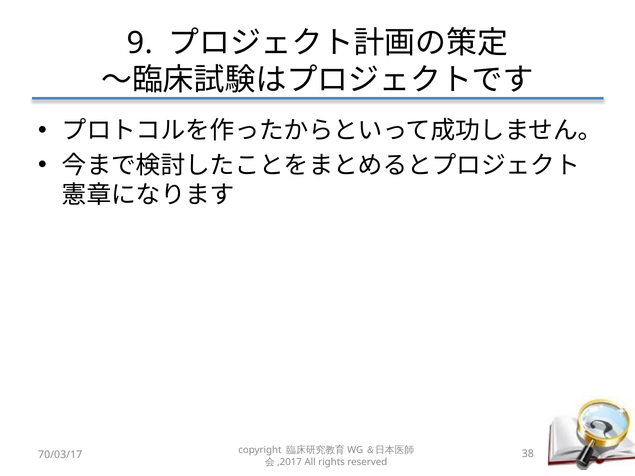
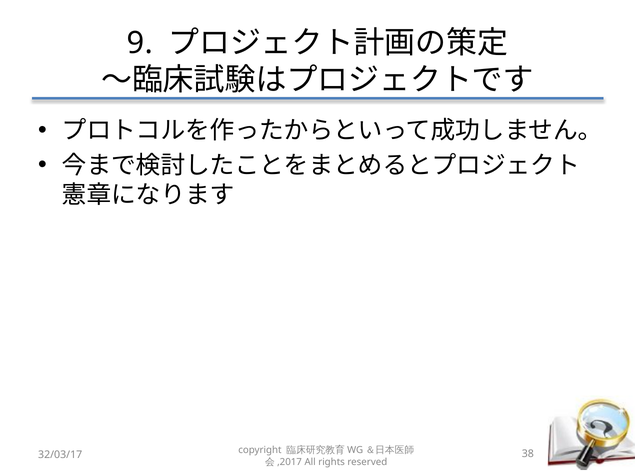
70/03/17: 70/03/17 -> 32/03/17 (60, 455)
